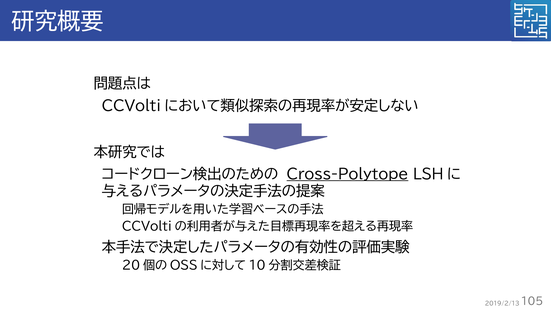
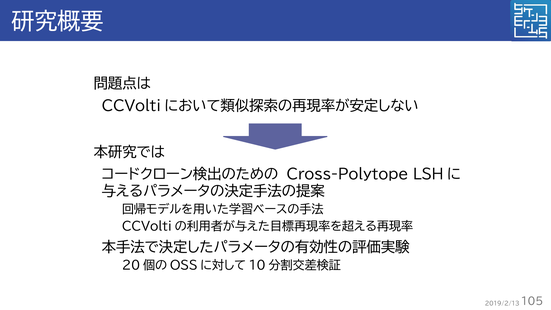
Cross-Polytope underline: present -> none (347, 174)
